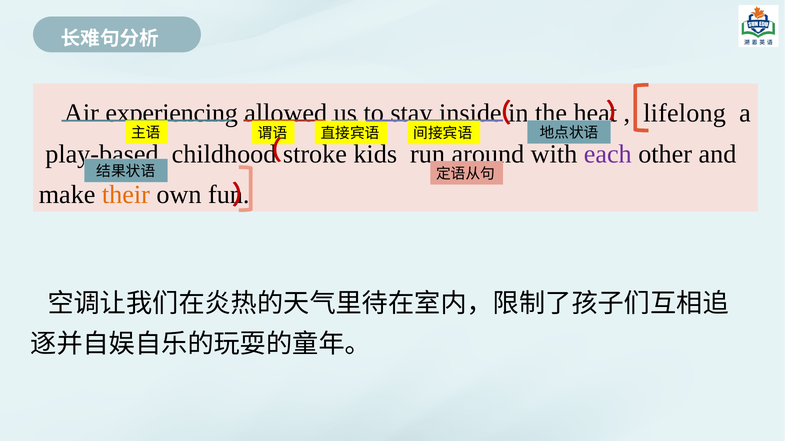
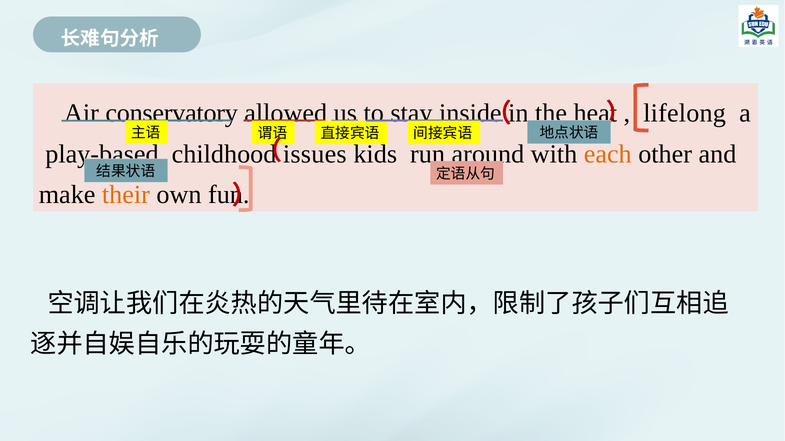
experiencing: experiencing -> conservatory (172, 113)
stroke: stroke -> issues (315, 154)
each colour: purple -> orange (608, 154)
